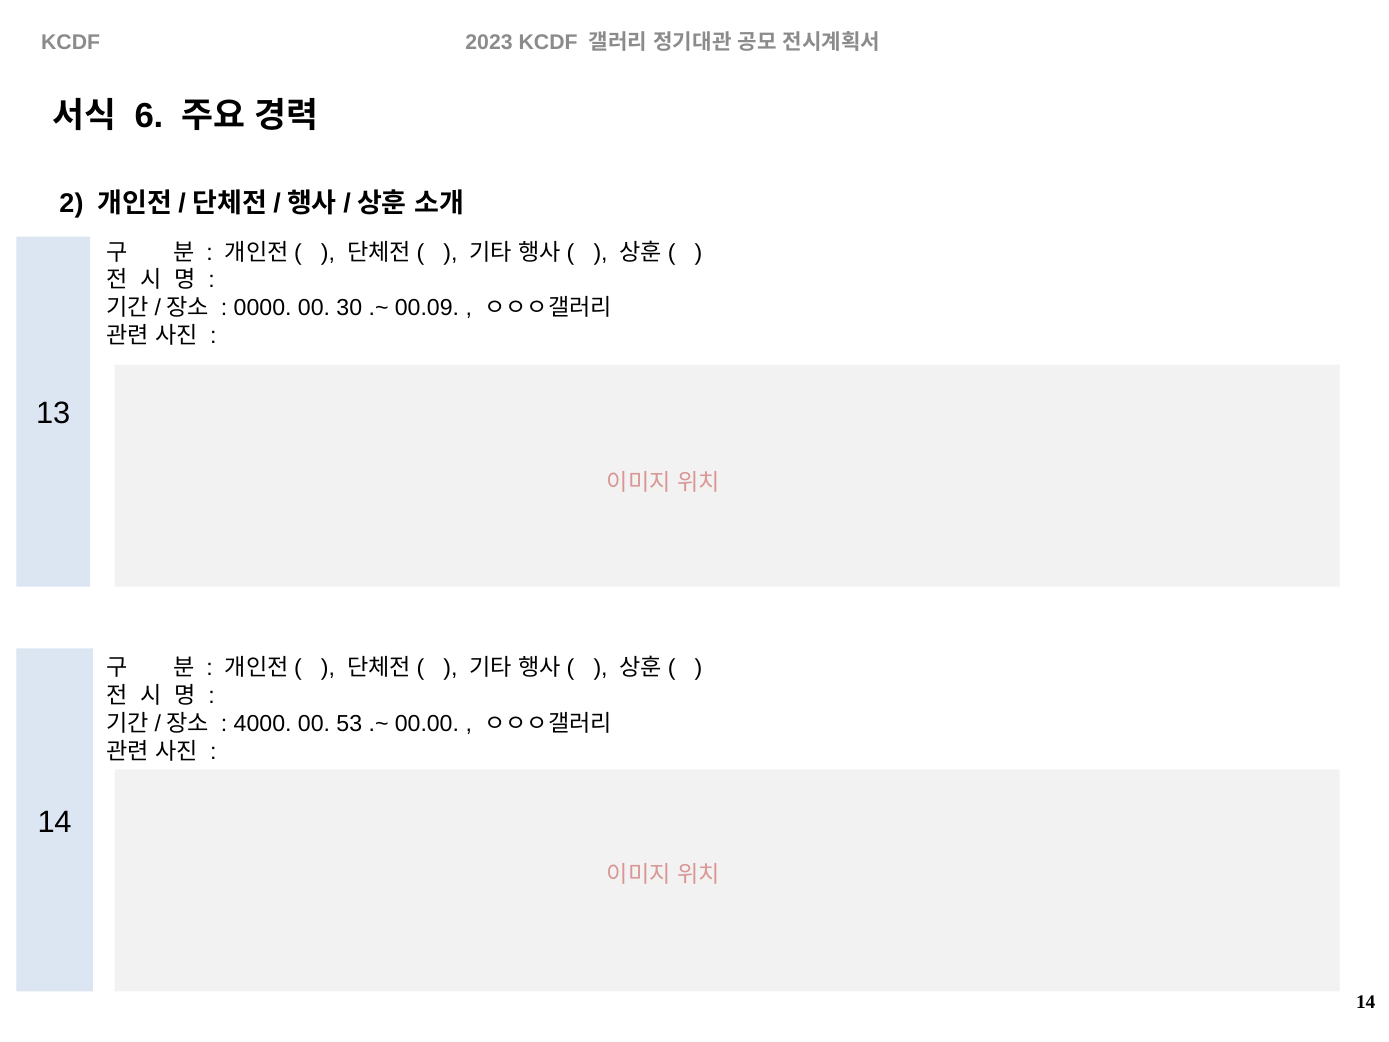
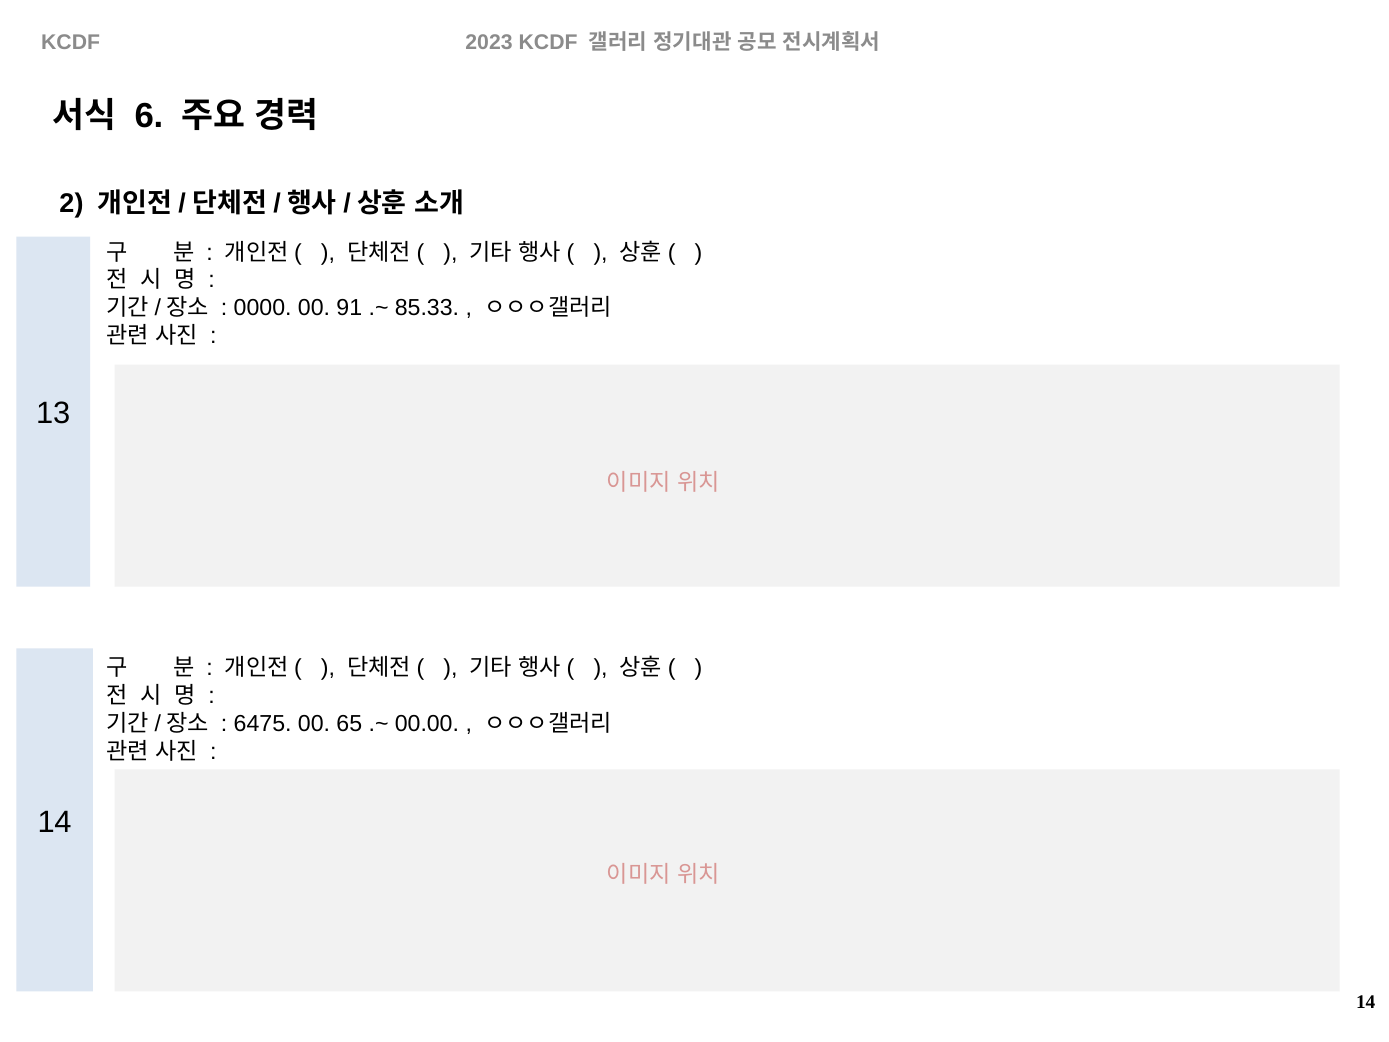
30: 30 -> 91 (349, 308)
00.09: 00.09 -> 85.33 (427, 308)
4000: 4000 -> 6475 (263, 724)
53: 53 -> 65 (349, 724)
